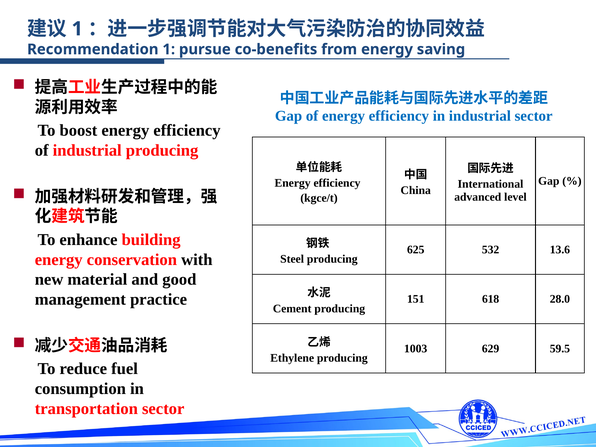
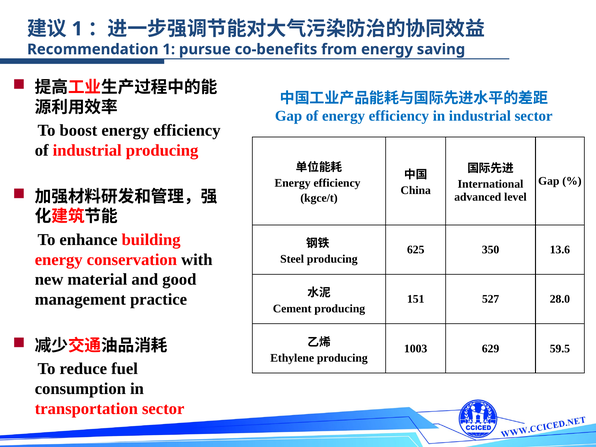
532: 532 -> 350 (491, 250)
618: 618 -> 527 (491, 299)
